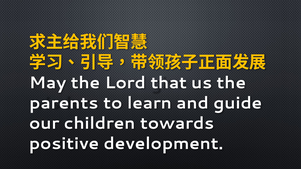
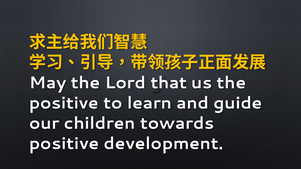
parents: parents -> positive (64, 103)
